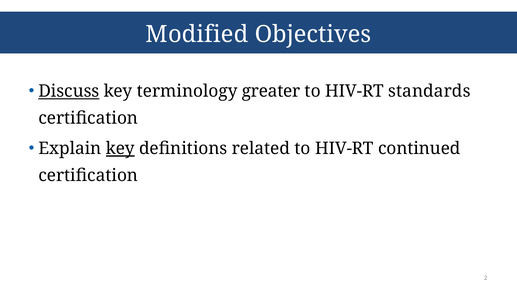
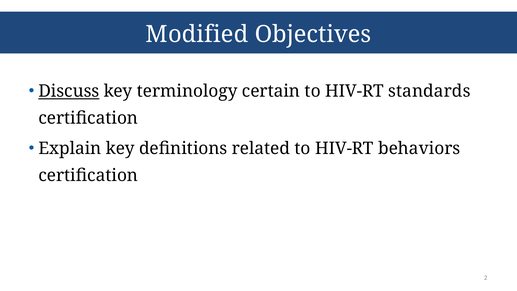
greater: greater -> certain (271, 91)
key underline: present -> none (120, 148)
continued: continued -> behaviors (419, 148)
